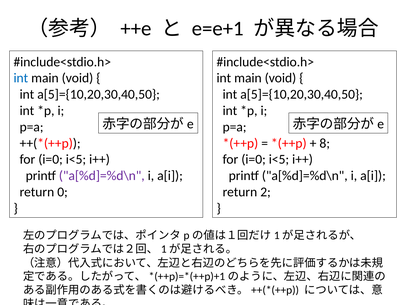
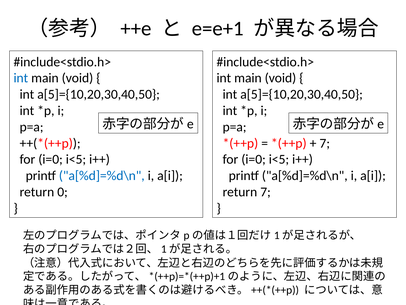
8: 8 -> 7 (325, 143)
a[%d]=%d\n colour: purple -> blue (102, 175)
return 2: 2 -> 7 (266, 192)
